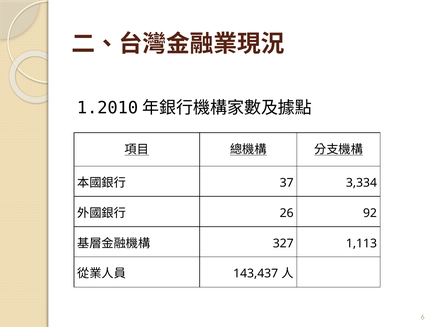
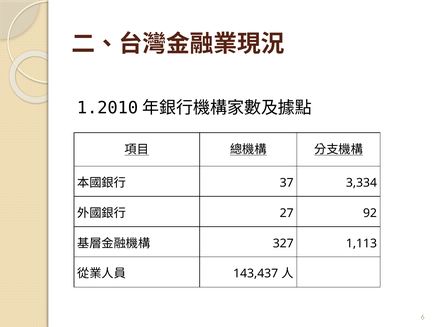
26: 26 -> 27 (287, 214)
